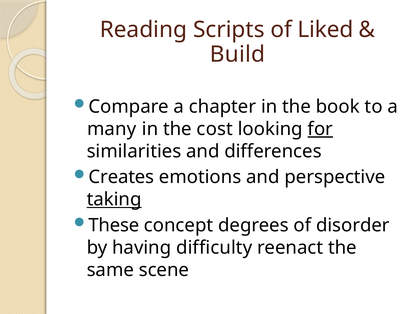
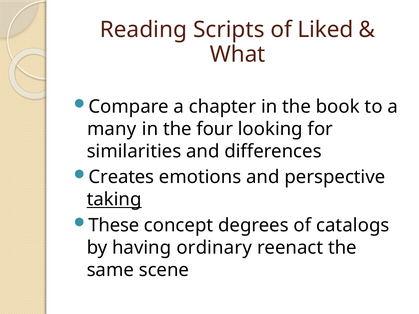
Build: Build -> What (238, 54)
cost: cost -> four (215, 129)
for underline: present -> none (320, 129)
disorder: disorder -> catalogs (353, 225)
difficulty: difficulty -> ordinary (214, 248)
